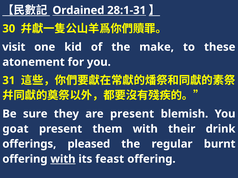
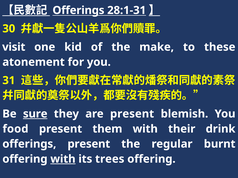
Ordained: Ordained -> Offerings (78, 10)
sure underline: none -> present (35, 114)
goat: goat -> food (15, 129)
offerings pleased: pleased -> present (89, 144)
feast: feast -> trees (110, 159)
